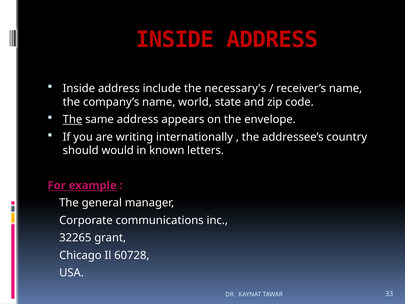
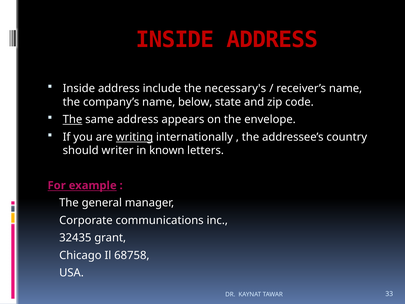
world: world -> below (195, 102)
writing underline: none -> present (134, 137)
would: would -> writer (118, 150)
32265: 32265 -> 32435 (75, 238)
60728: 60728 -> 68758 (132, 255)
